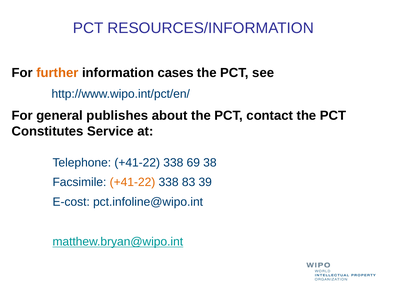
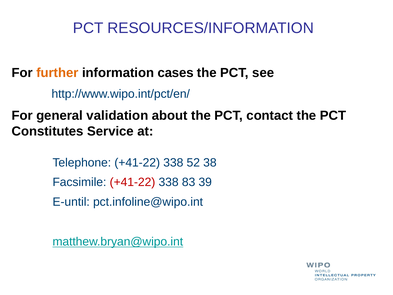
publishes: publishes -> validation (117, 115)
69: 69 -> 52 (193, 162)
+41-22 colour: orange -> red (132, 182)
E-cost: E-cost -> E-until (71, 202)
